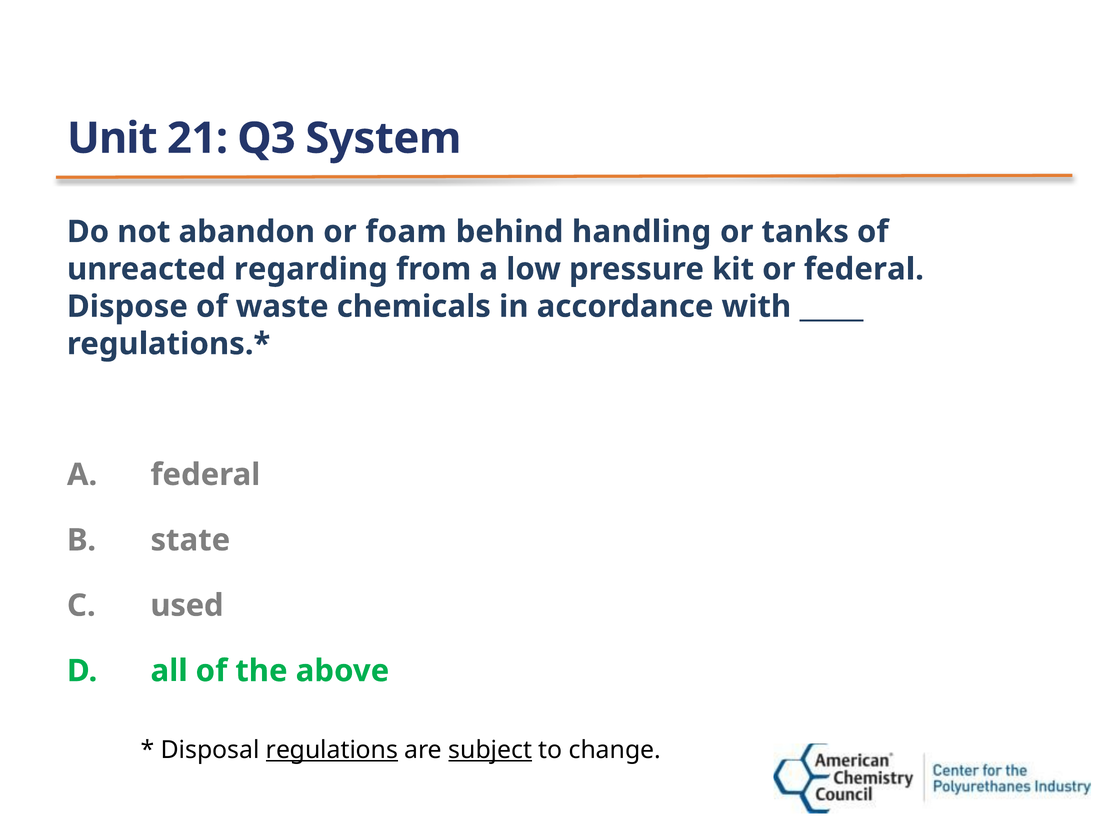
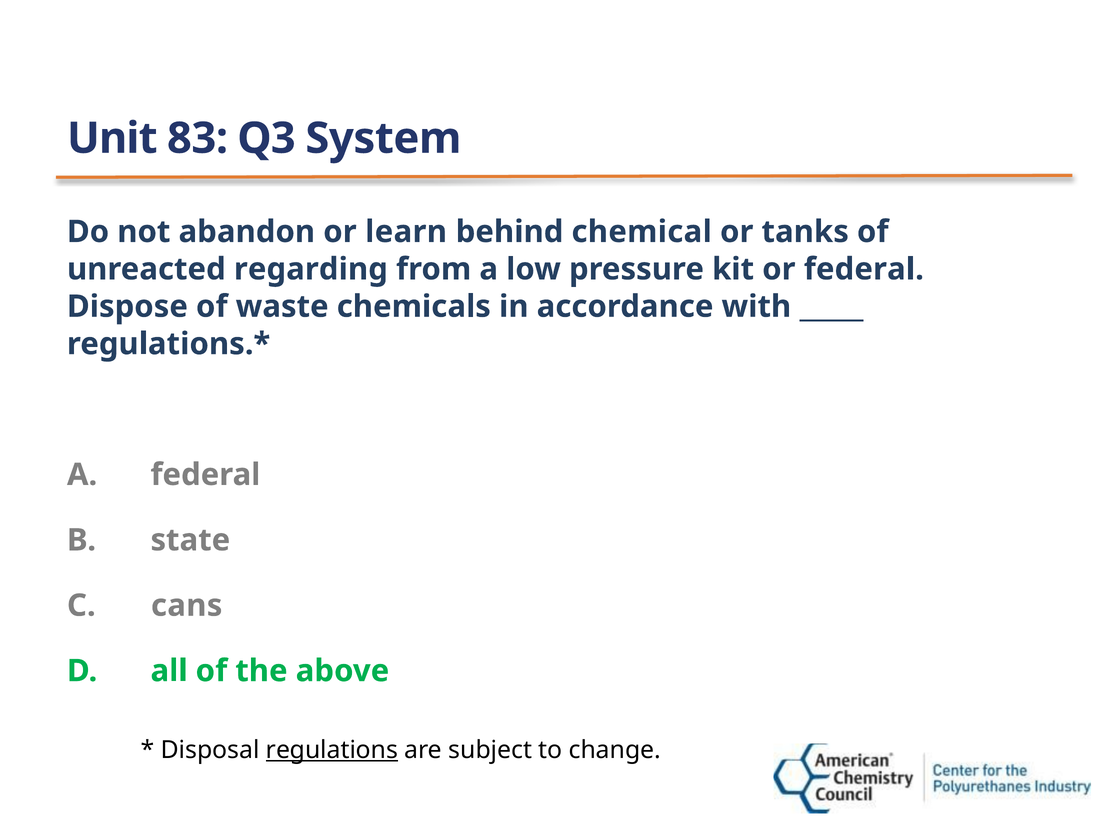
21: 21 -> 83 (198, 138)
foam: foam -> learn (406, 232)
handling: handling -> chemical (642, 232)
used: used -> cans (187, 605)
subject underline: present -> none (490, 750)
